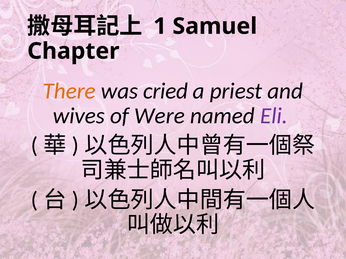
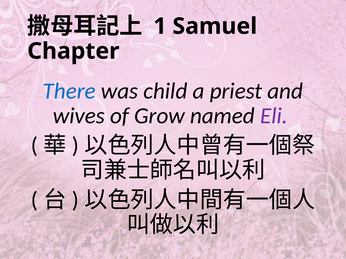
There colour: orange -> blue (69, 91)
cried: cried -> child (165, 91)
Were: Were -> Grow (159, 116)
